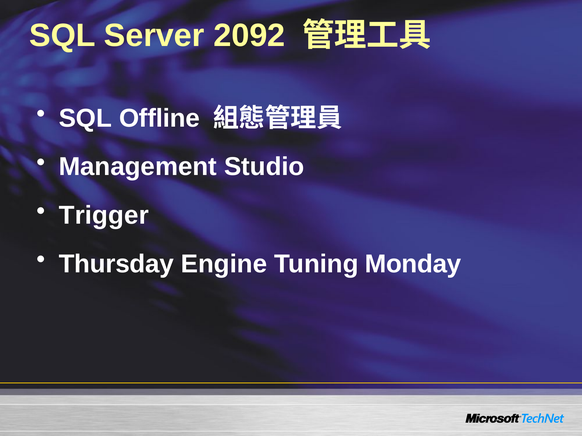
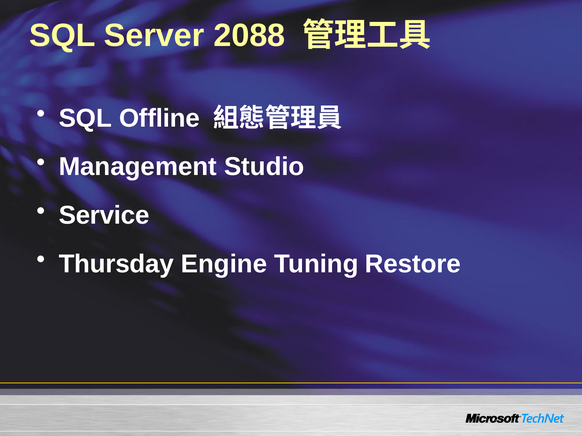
2092: 2092 -> 2088 (249, 36)
Trigger: Trigger -> Service (104, 216)
Monday: Monday -> Restore (413, 264)
